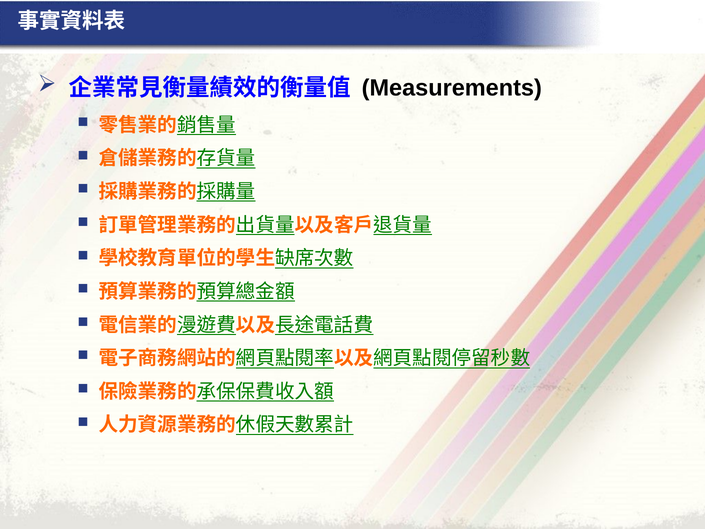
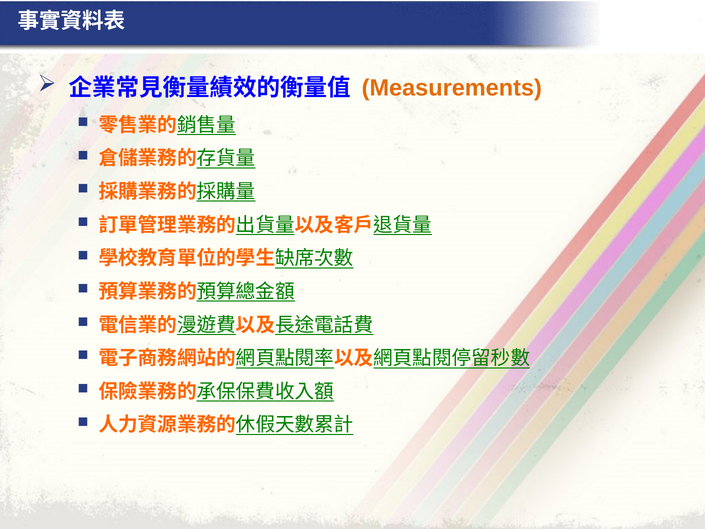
Measurements colour: black -> orange (452, 88)
